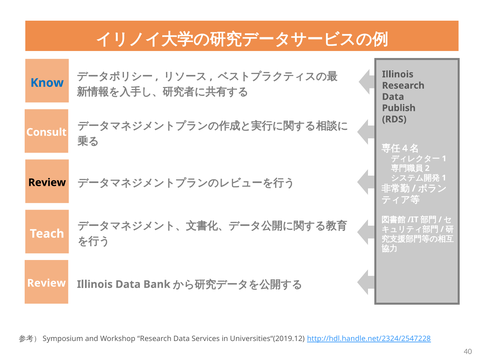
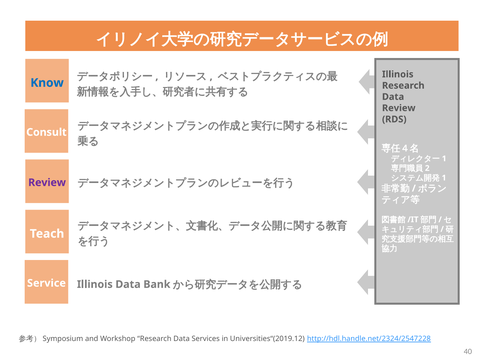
Publish: Publish -> Review (399, 108)
Review colour: black -> purple (47, 182)
Review: Review -> Service (46, 283)
